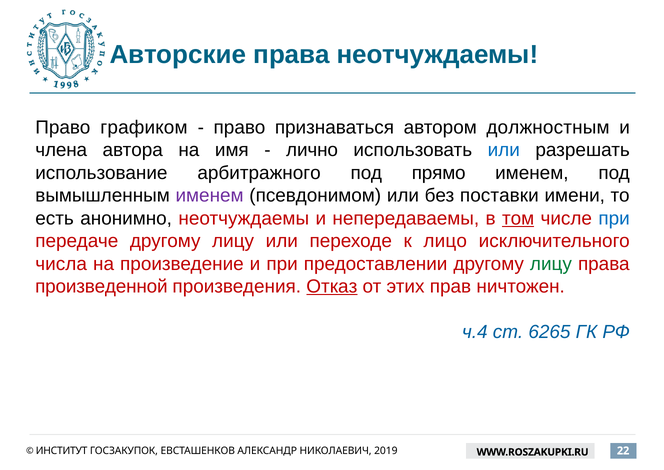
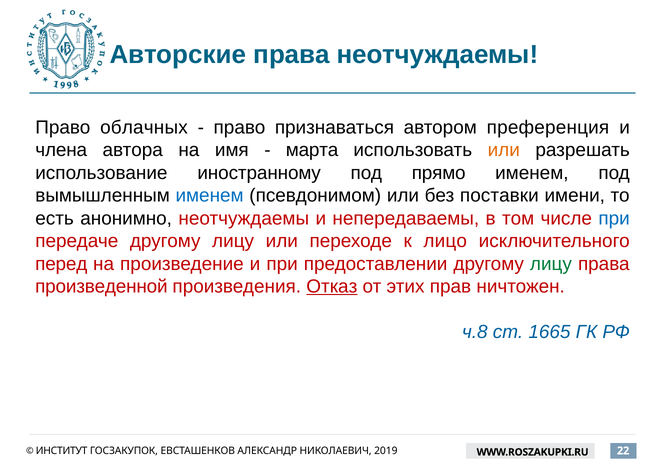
графиком: графиком -> облачных (144, 127)
должностным: должностным -> преференция (548, 127)
лично: лично -> марта (312, 150)
или colour: blue -> orange (504, 150)
арбитражного: арбитражного -> иностранному (259, 173)
именем colour: purple -> blue (210, 195)
том underline: present -> none (518, 218)
числа: числа -> перед (61, 264)
ч.4: ч.4 -> ч.8 (475, 332)
6265: 6265 -> 1665 (549, 332)
